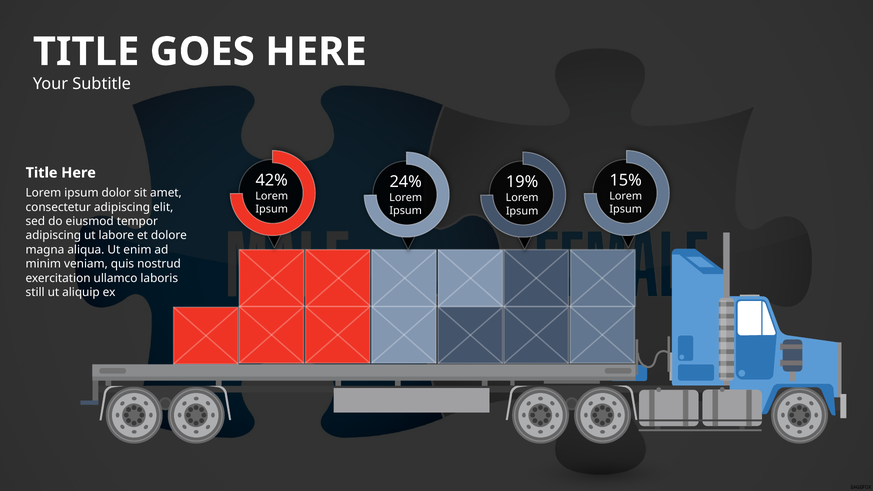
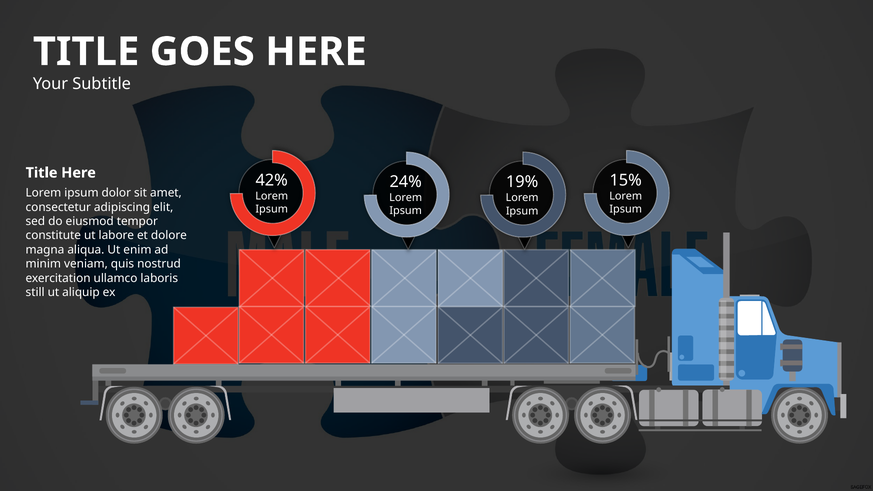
adipiscing: adipiscing -> constitute (53, 236)
